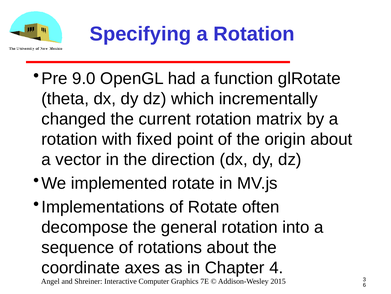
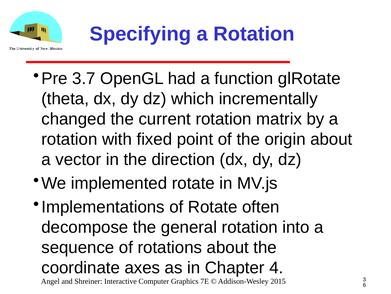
9.0: 9.0 -> 3.7 (84, 78)
